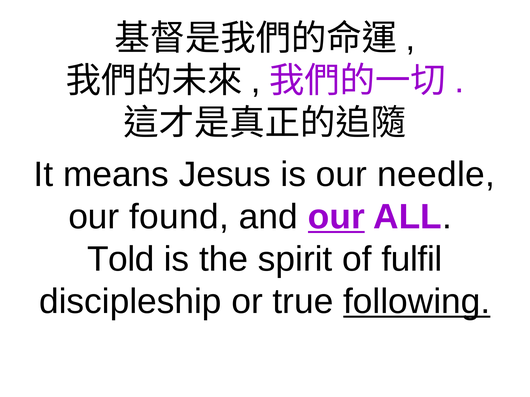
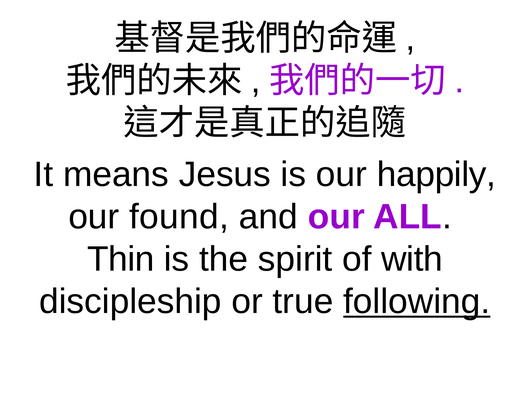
needle: needle -> happily (436, 175)
our underline: present -> none (336, 217)
Told: Told -> Thin (121, 260)
fulfil: fulfil -> with (412, 260)
